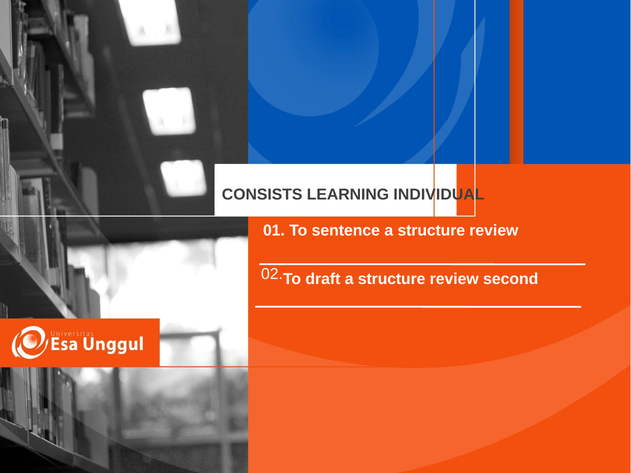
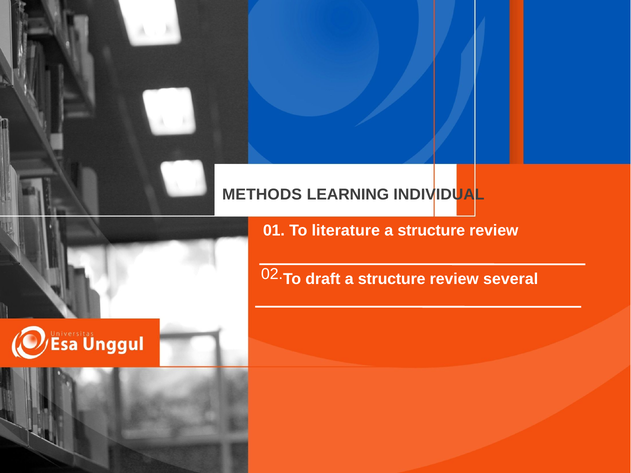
CONSISTS: CONSISTS -> METHODS (262, 195)
sentence: sentence -> literature (346, 230)
second: second -> several (511, 279)
